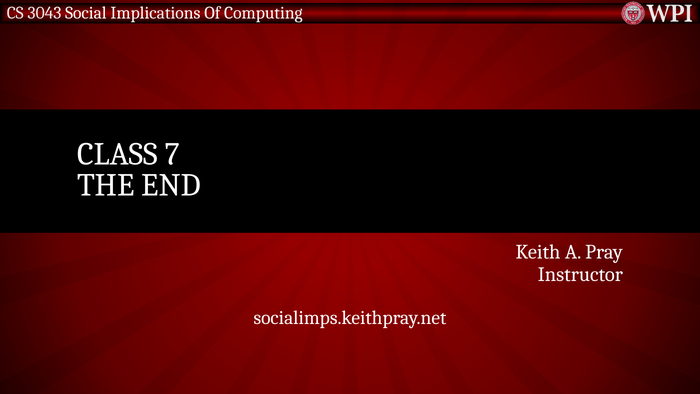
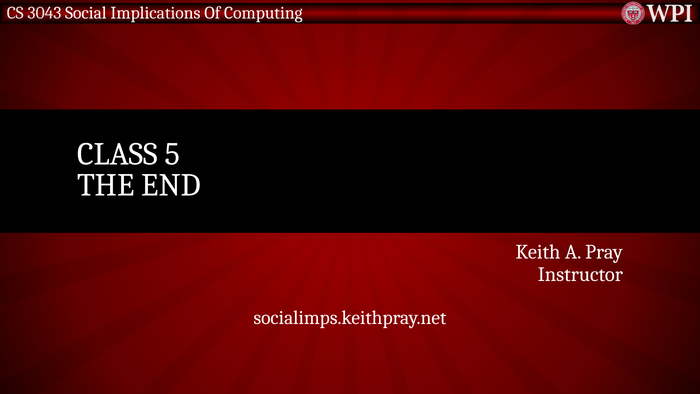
7: 7 -> 5 (172, 154)
